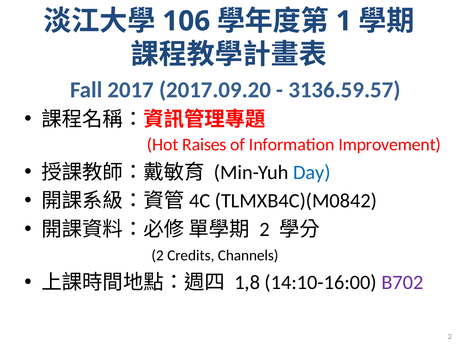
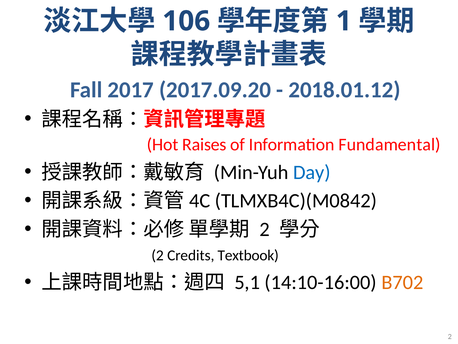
3136.59.57: 3136.59.57 -> 2018.01.12 (345, 90)
Improvement: Improvement -> Fundamental (390, 144)
Channels: Channels -> Textbook (248, 255)
1,8: 1,8 -> 5,1 (247, 282)
B702 colour: purple -> orange (402, 282)
